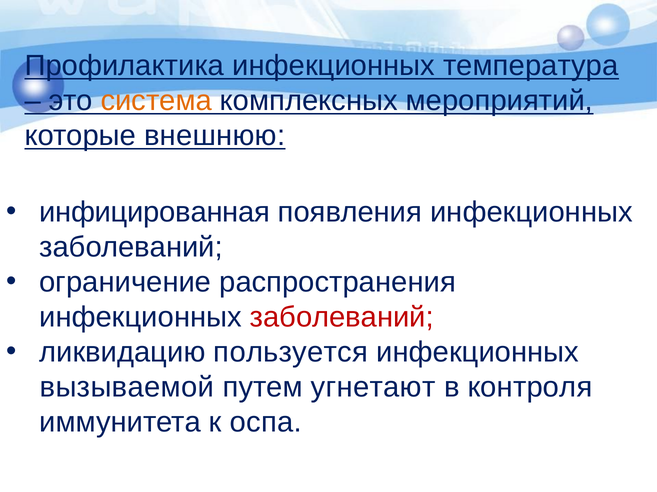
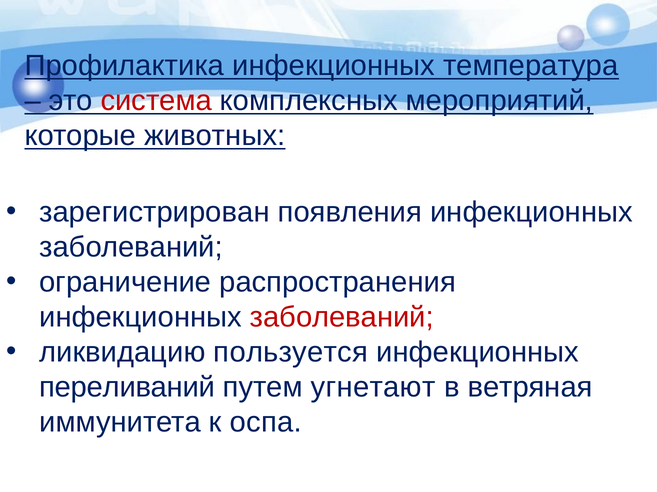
система colour: orange -> red (156, 101)
внешнюю: внешнюю -> животных (215, 136)
инфицированная: инфицированная -> зарегистрирован (154, 212)
вызываемой: вызываемой -> переливаний (127, 388)
контроля: контроля -> ветряная (530, 388)
